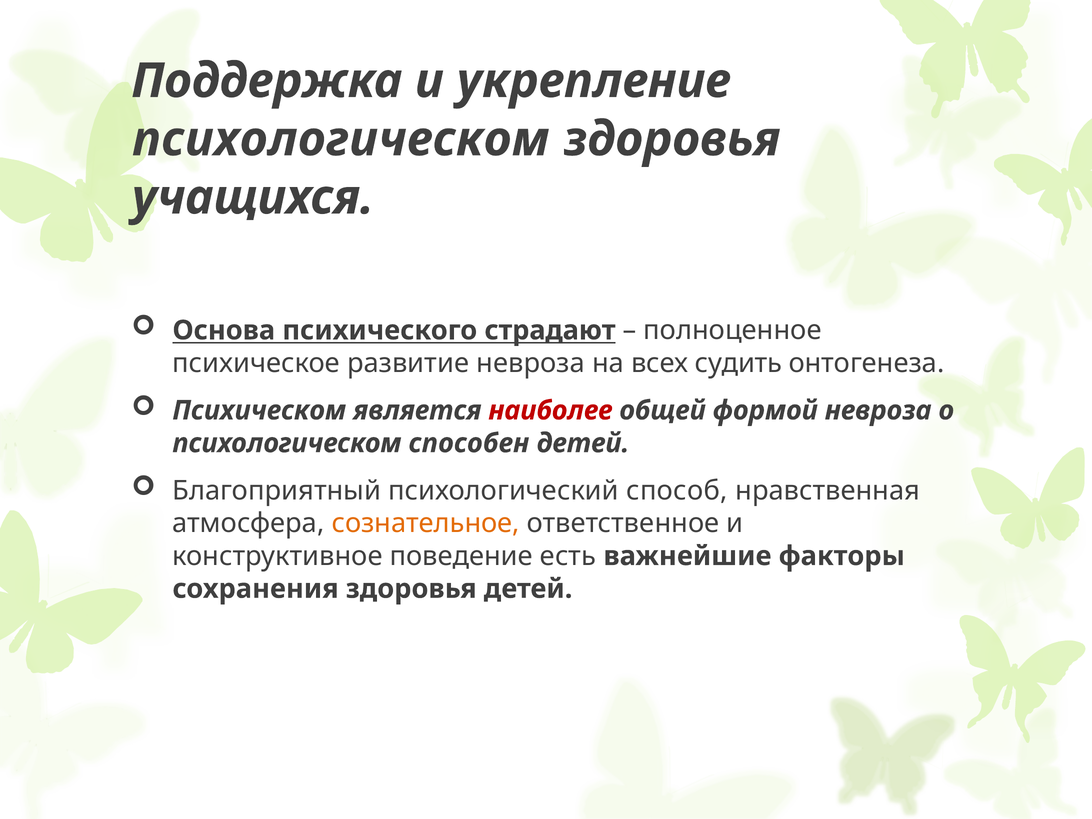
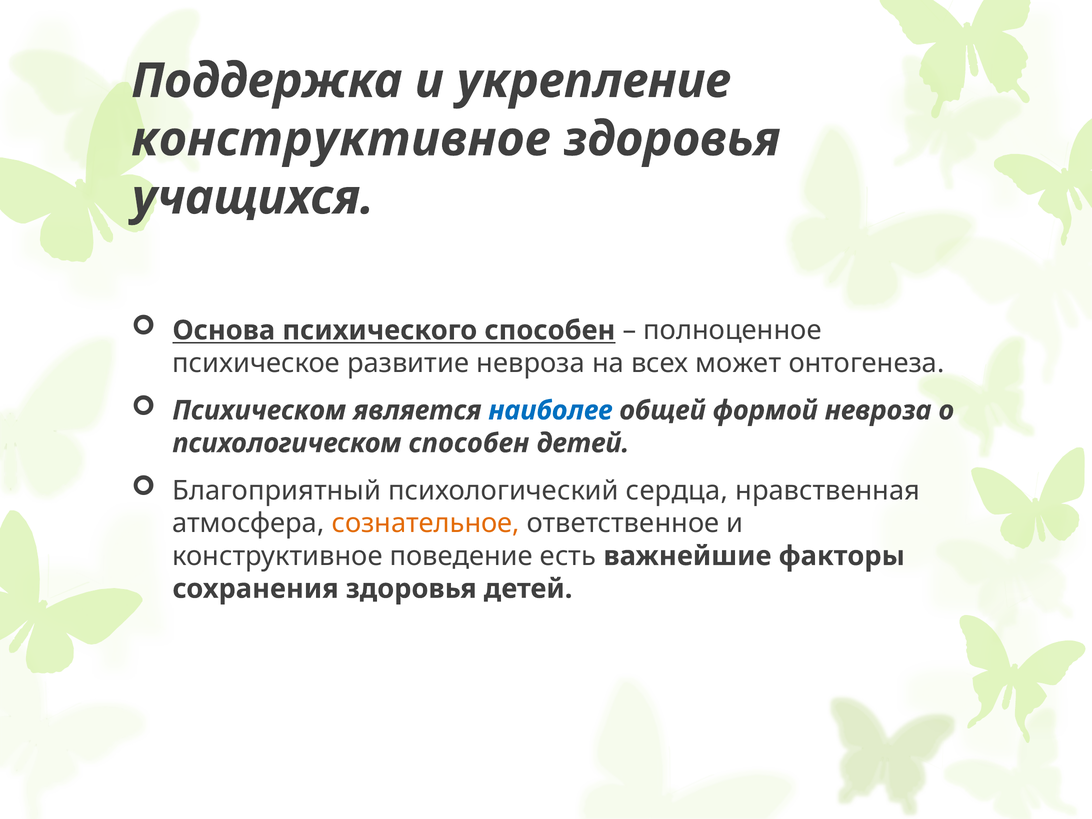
психологическом: психологическом -> конструктивное (341, 139)
психического страдают: страдают -> способен (550, 330)
судить: судить -> может (738, 363)
наиболее colour: red -> blue (550, 410)
способ: способ -> сердца (677, 491)
